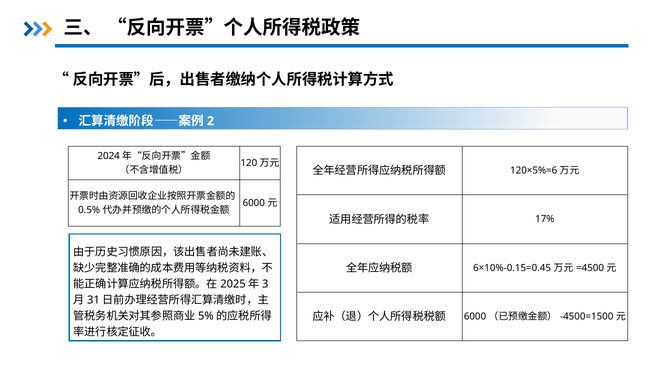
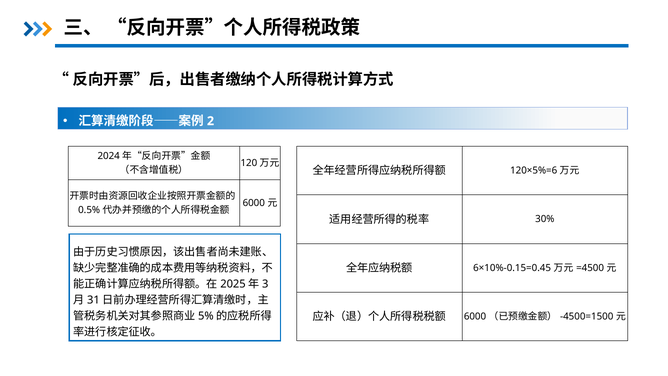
17%: 17% -> 30% (545, 219)
